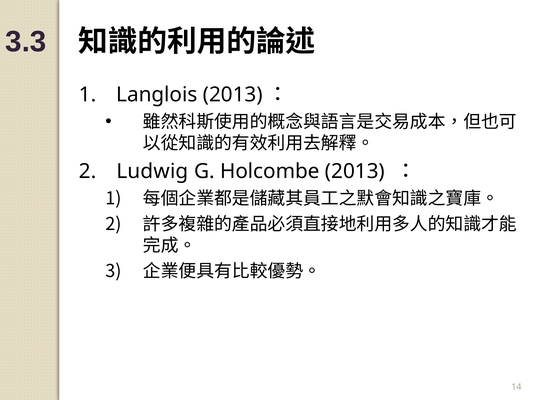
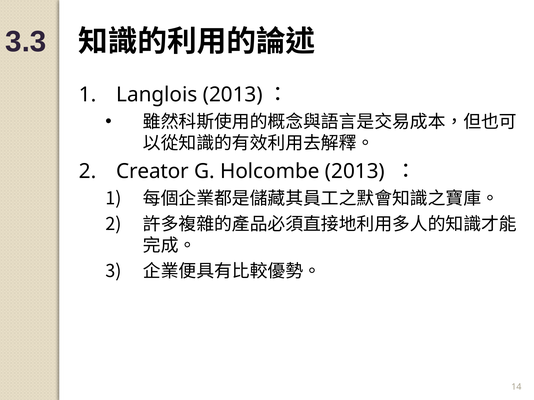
Ludwig: Ludwig -> Creator (153, 171)
